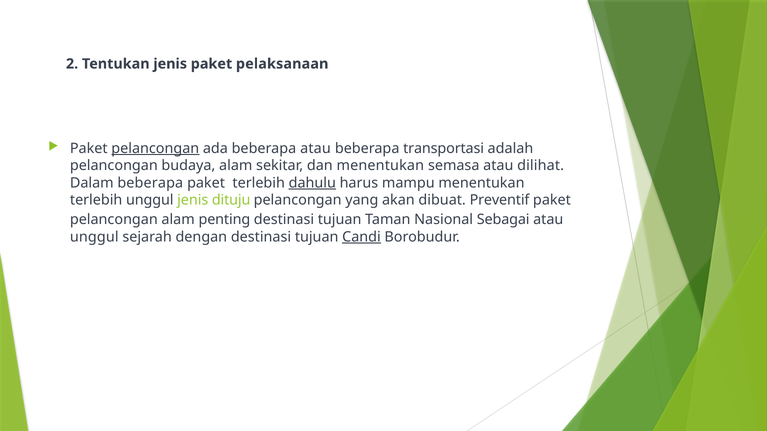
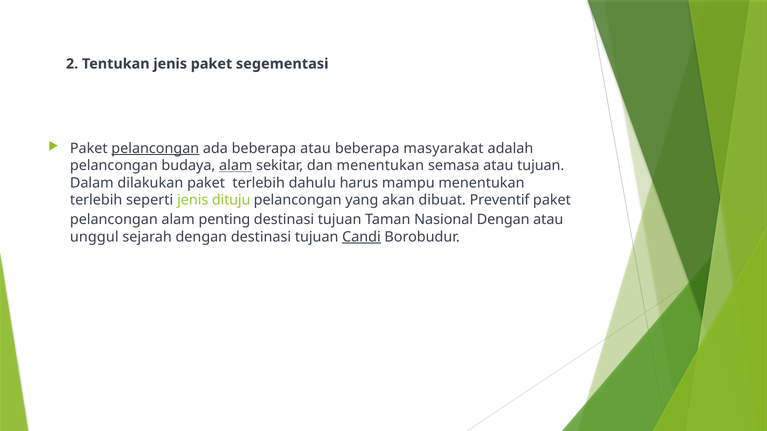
pelaksanaan: pelaksanaan -> segementasi (282, 64)
transportasi: transportasi -> masyarakat (443, 148)
alam underline: none -> present (236, 166)
atau dilihat: dilihat -> tujuan (541, 166)
Dalam beberapa: beberapa -> dilakukan (150, 183)
dahulu underline: present -> none (312, 183)
terlebih unggul: unggul -> seperti (150, 200)
Nasional Sebagai: Sebagai -> Dengan (503, 220)
